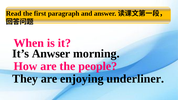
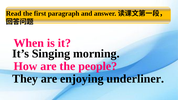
Anwser: Anwser -> Singing (51, 54)
